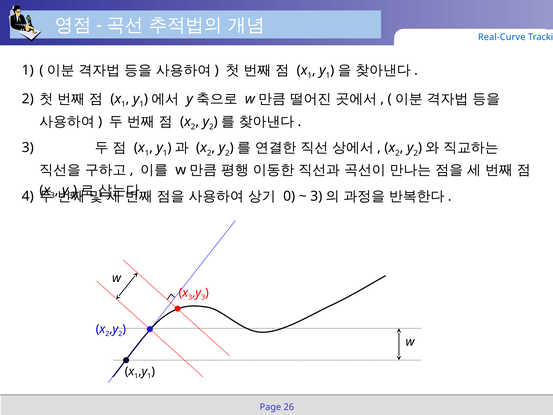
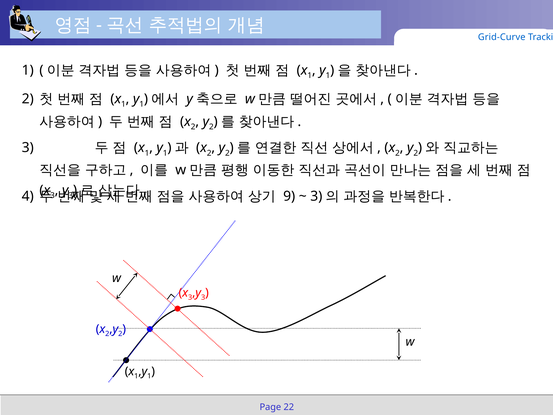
Real-Curve: Real-Curve -> Grid-Curve (502, 37)
0: 0 -> 9 (289, 196)
26: 26 -> 22 (289, 407)
